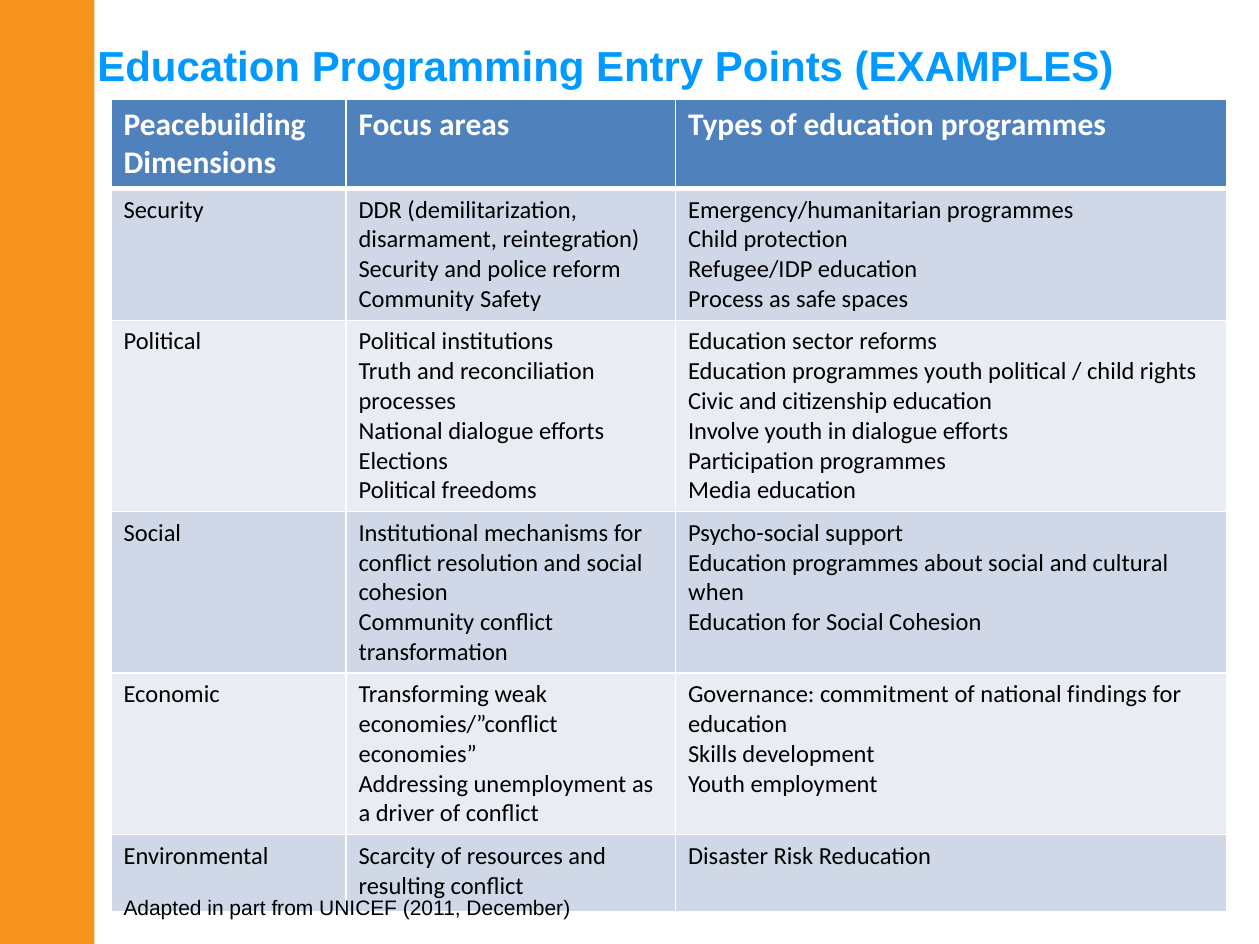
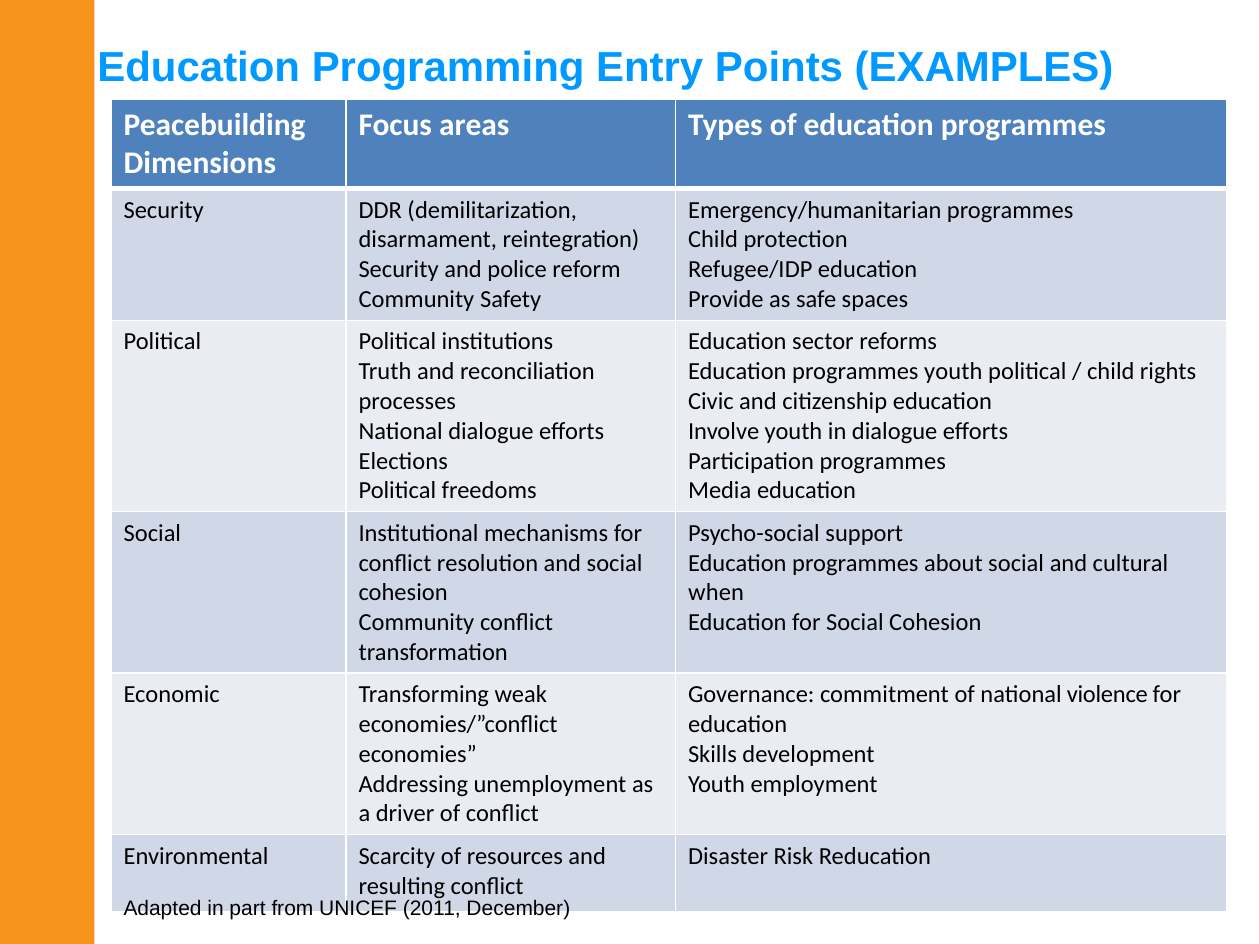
Process: Process -> Provide (726, 299)
findings: findings -> violence (1107, 695)
